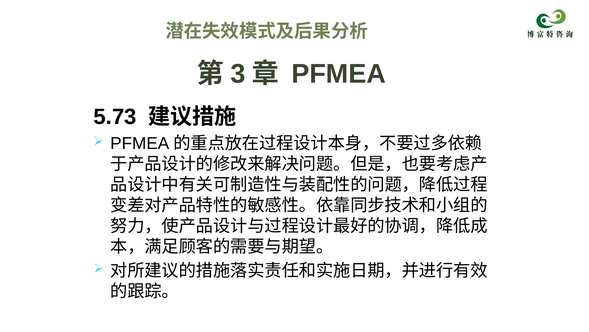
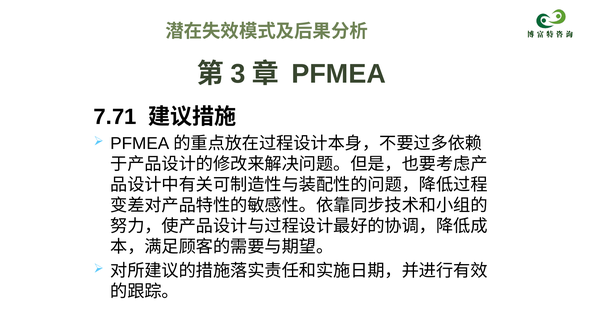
5.73: 5.73 -> 7.71 (115, 117)
